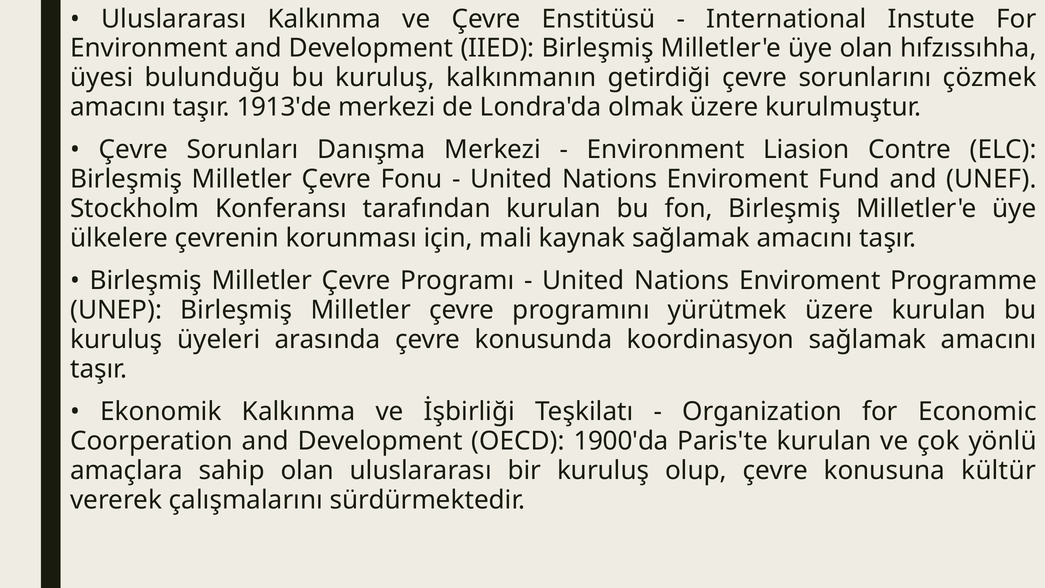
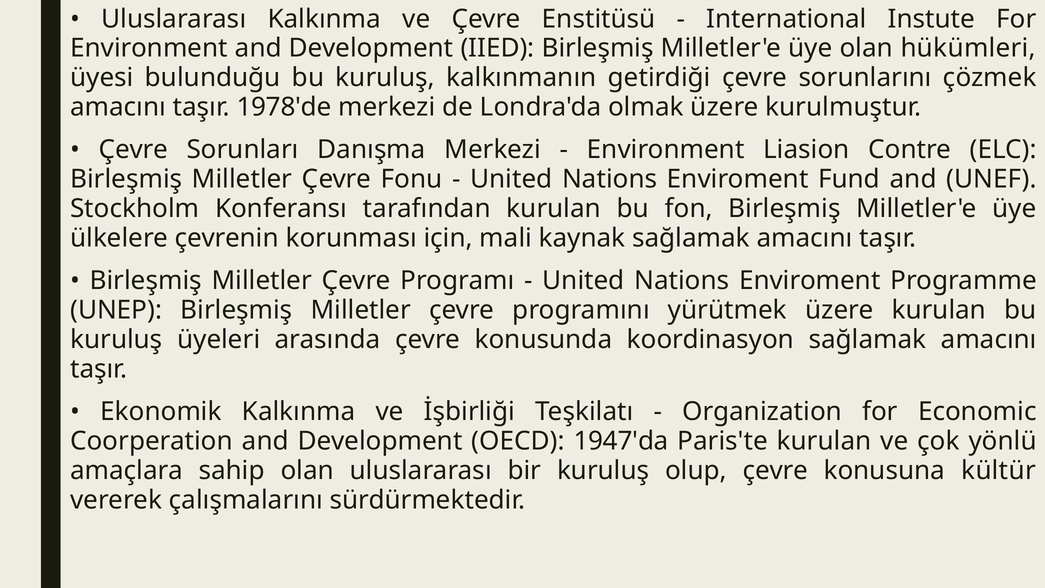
hıfzıssıhha: hıfzıssıhha -> hükümleri (968, 48)
1913'de: 1913'de -> 1978'de (284, 107)
1900'da: 1900'da -> 1947'da (621, 441)
